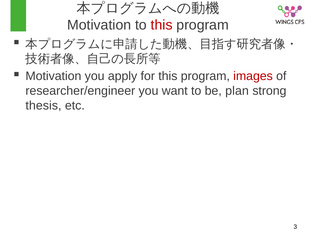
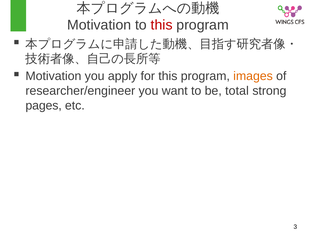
images colour: red -> orange (253, 76)
plan: plan -> total (237, 91)
thesis: thesis -> pages (44, 106)
